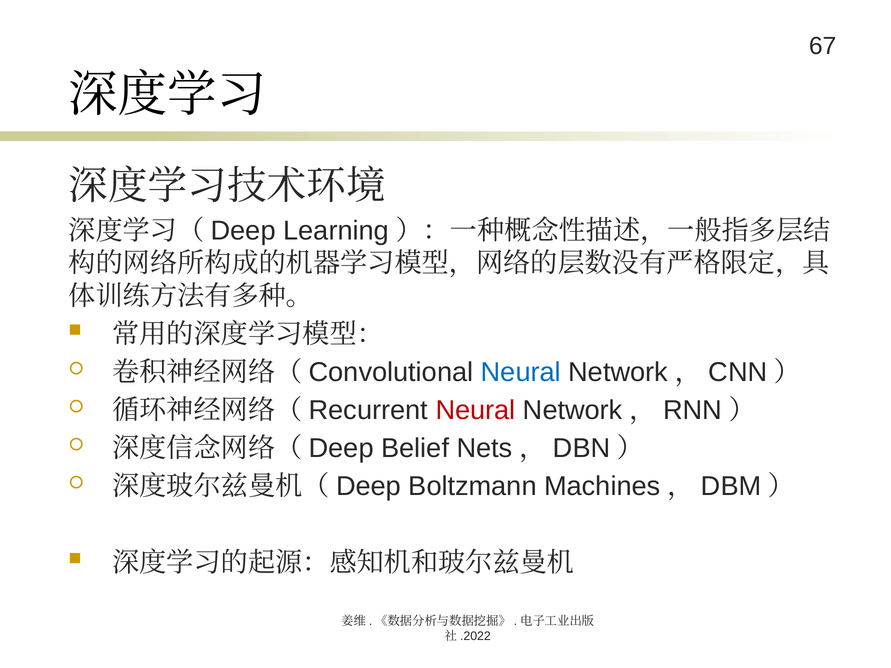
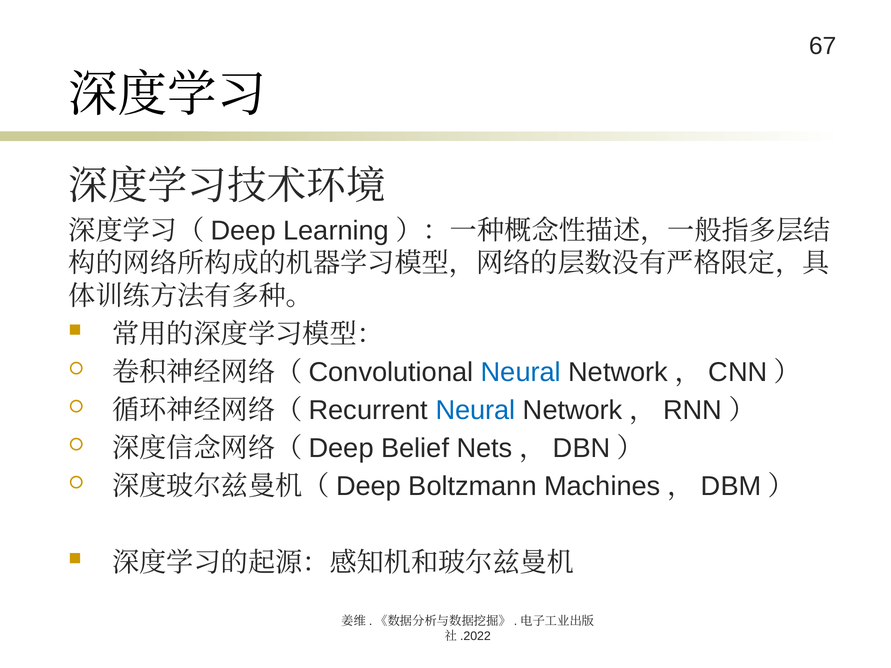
Neural colour: red -> blue (475, 410)
